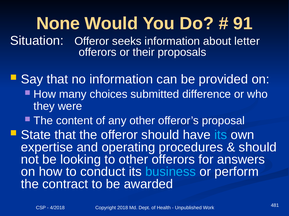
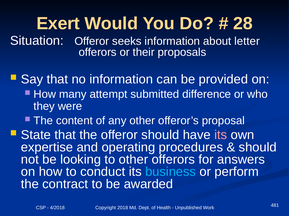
None: None -> Exert (58, 24)
91: 91 -> 28 (243, 24)
choices: choices -> attempt (109, 95)
its colour: light blue -> pink (221, 135)
